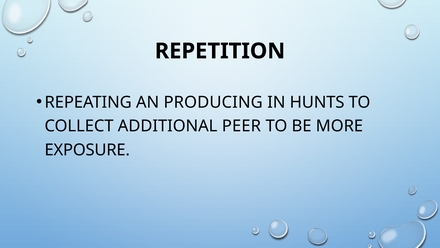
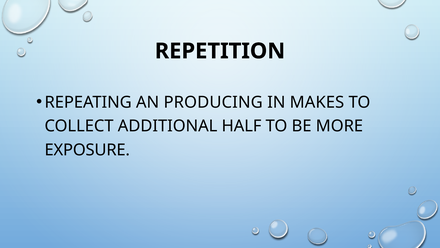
HUNTS: HUNTS -> MAKES (317, 102)
PEER: PEER -> HALF (242, 126)
